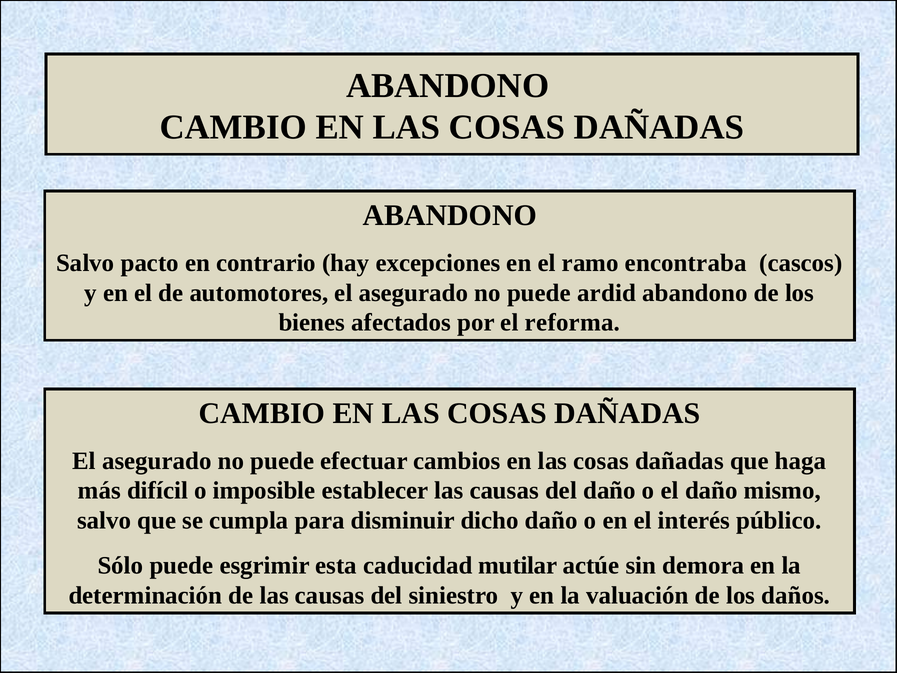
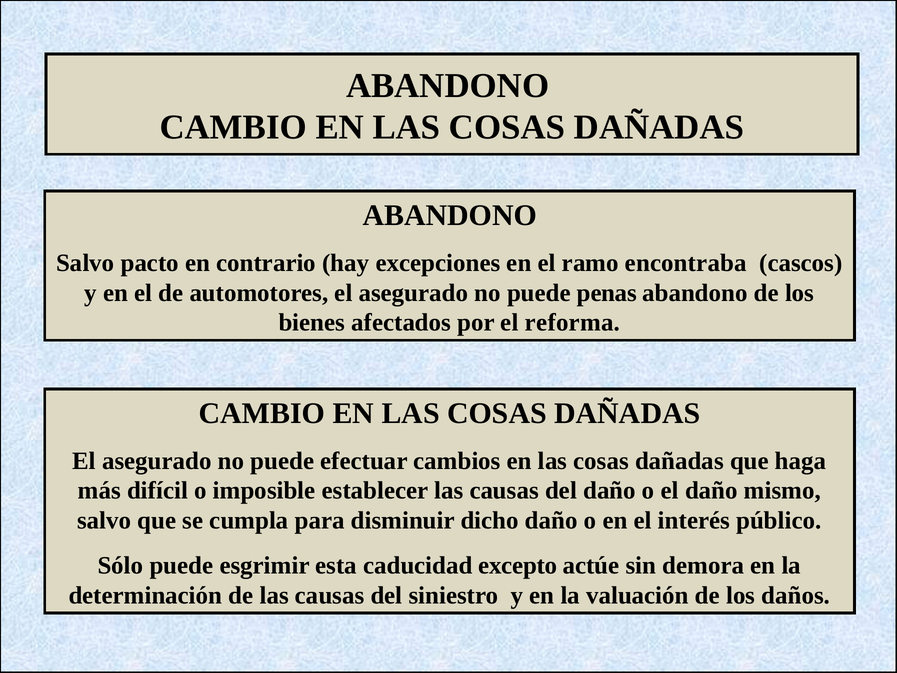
ardid: ardid -> penas (607, 293)
mutilar: mutilar -> excepto (518, 565)
